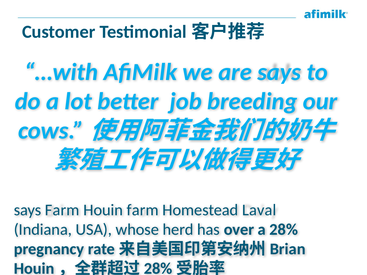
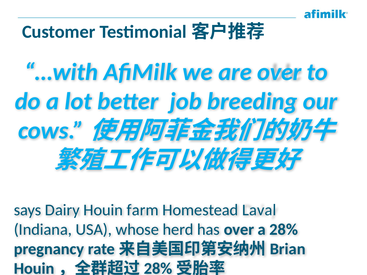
are says: says -> over (279, 72)
says Farm: Farm -> Dairy (62, 210)
